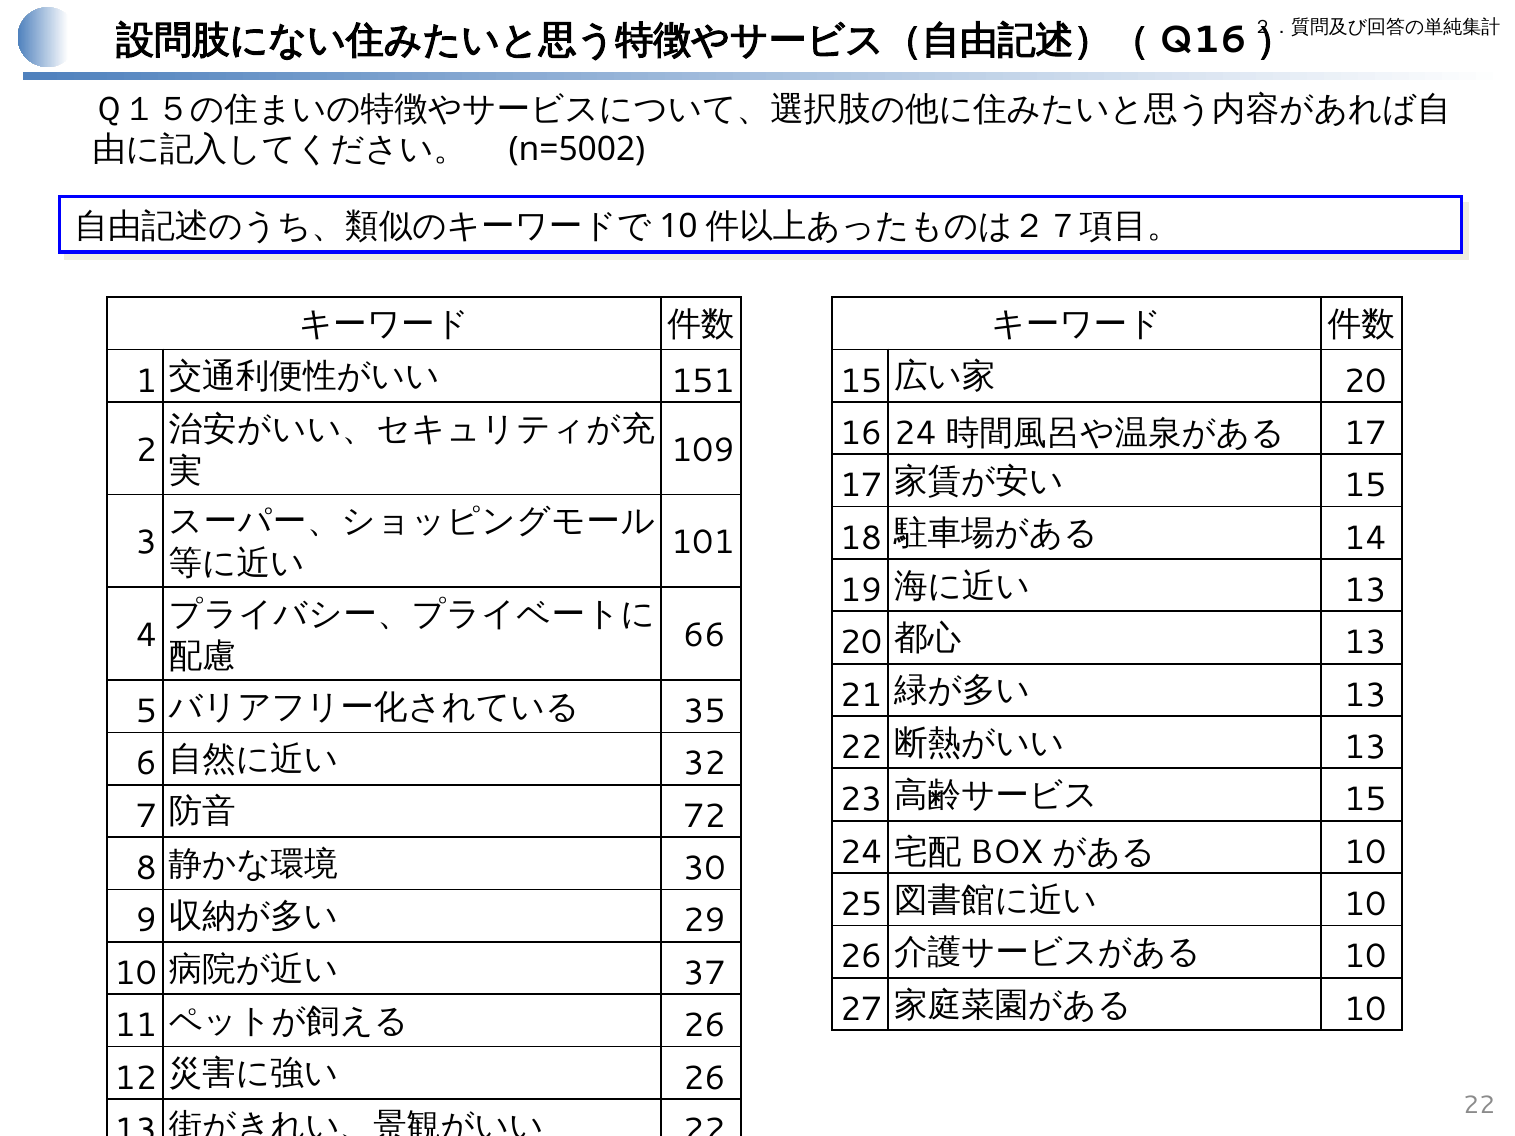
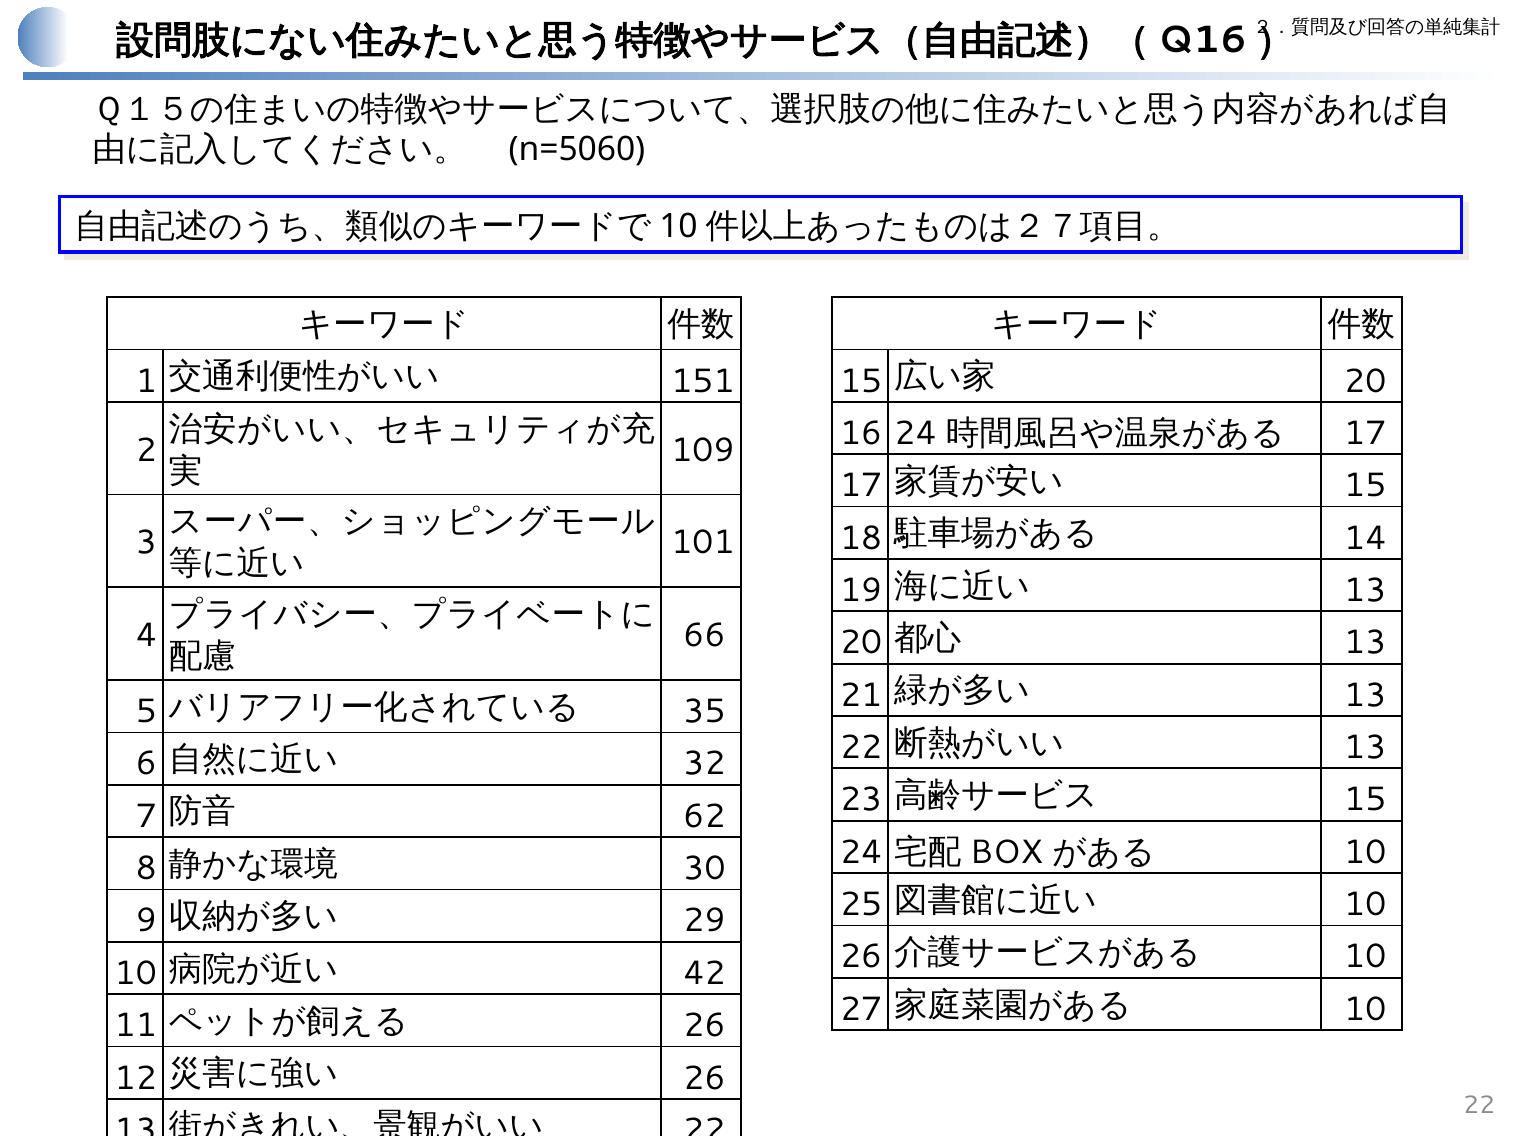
n=5002: n=5002 -> n=5060 (577, 150)
72: 72 -> 62 (704, 816)
37: 37 -> 42 (704, 973)
